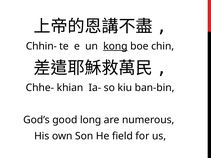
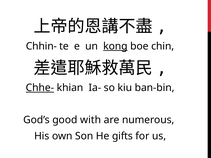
Chhe- underline: none -> present (40, 88)
long: long -> with (91, 120)
field: field -> gifts (122, 136)
